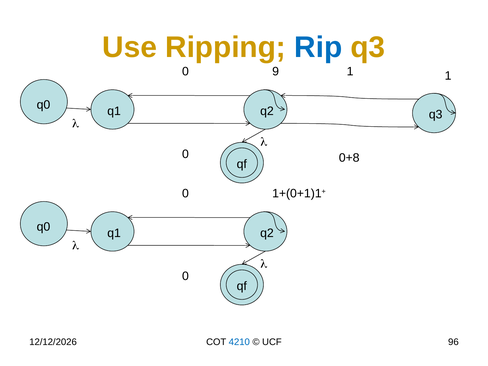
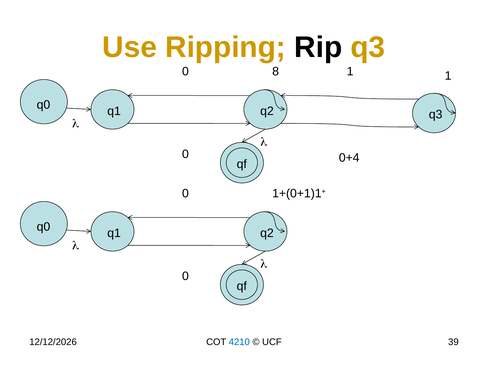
Rip colour: blue -> black (318, 47)
9: 9 -> 8 (276, 72)
0+8: 0+8 -> 0+4 (349, 158)
96: 96 -> 39 (453, 342)
